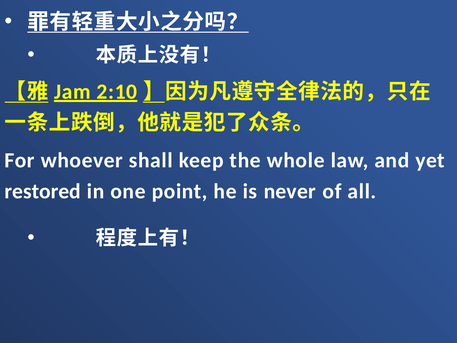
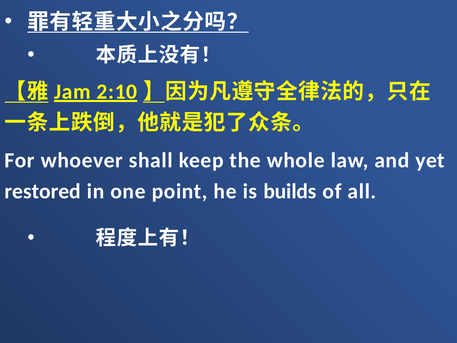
never: never -> builds (290, 191)
